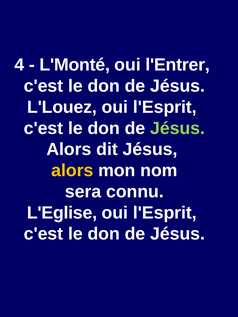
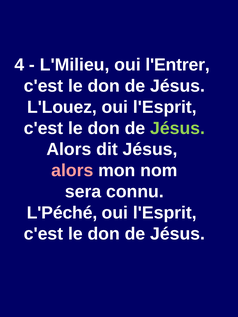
L'Monté: L'Monté -> L'Milieu (75, 65)
alors colour: yellow -> pink (72, 171)
L'Eglise: L'Eglise -> L'Péché (62, 213)
